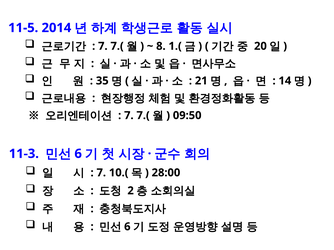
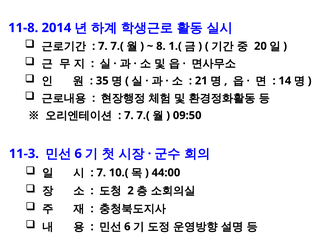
11-5: 11-5 -> 11-8 (23, 28)
28:00: 28:00 -> 44:00 (166, 173)
